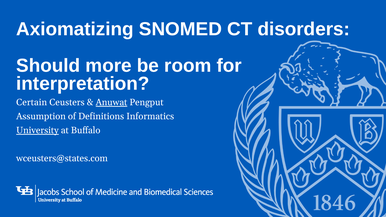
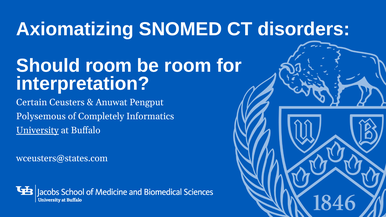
Should more: more -> room (109, 66)
Anuwat underline: present -> none (111, 102)
Assumption: Assumption -> Polysemous (41, 116)
Definitions: Definitions -> Completely (101, 116)
